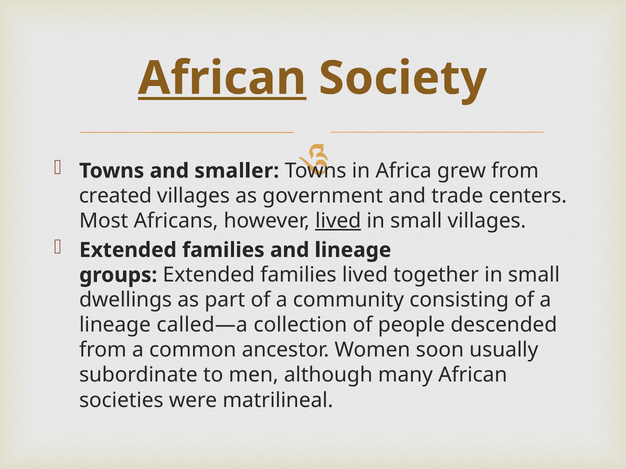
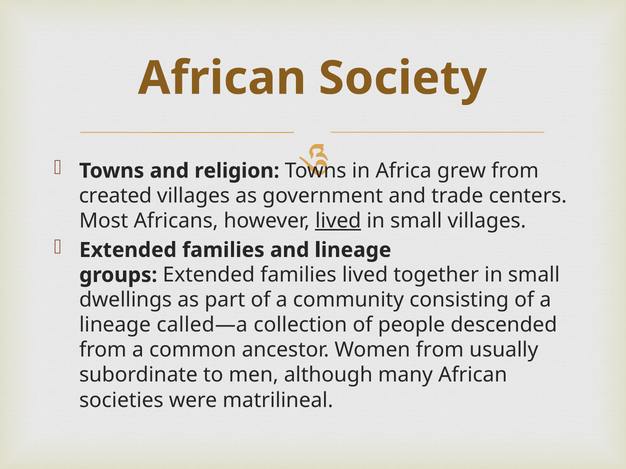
African underline: present -> none (222, 78)
smaller: smaller -> religion (237, 171)
Women soon: soon -> from (440, 350)
